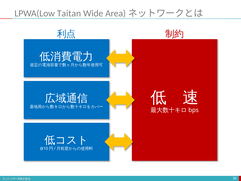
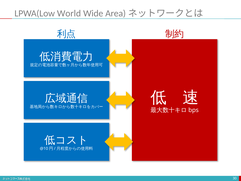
Taitan: Taitan -> World (69, 13)
